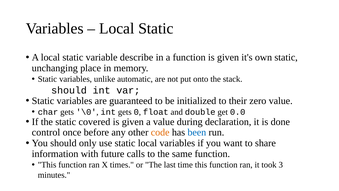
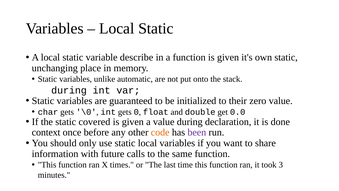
should: should -> during (69, 90)
control: control -> context (46, 132)
been colour: blue -> purple (197, 132)
